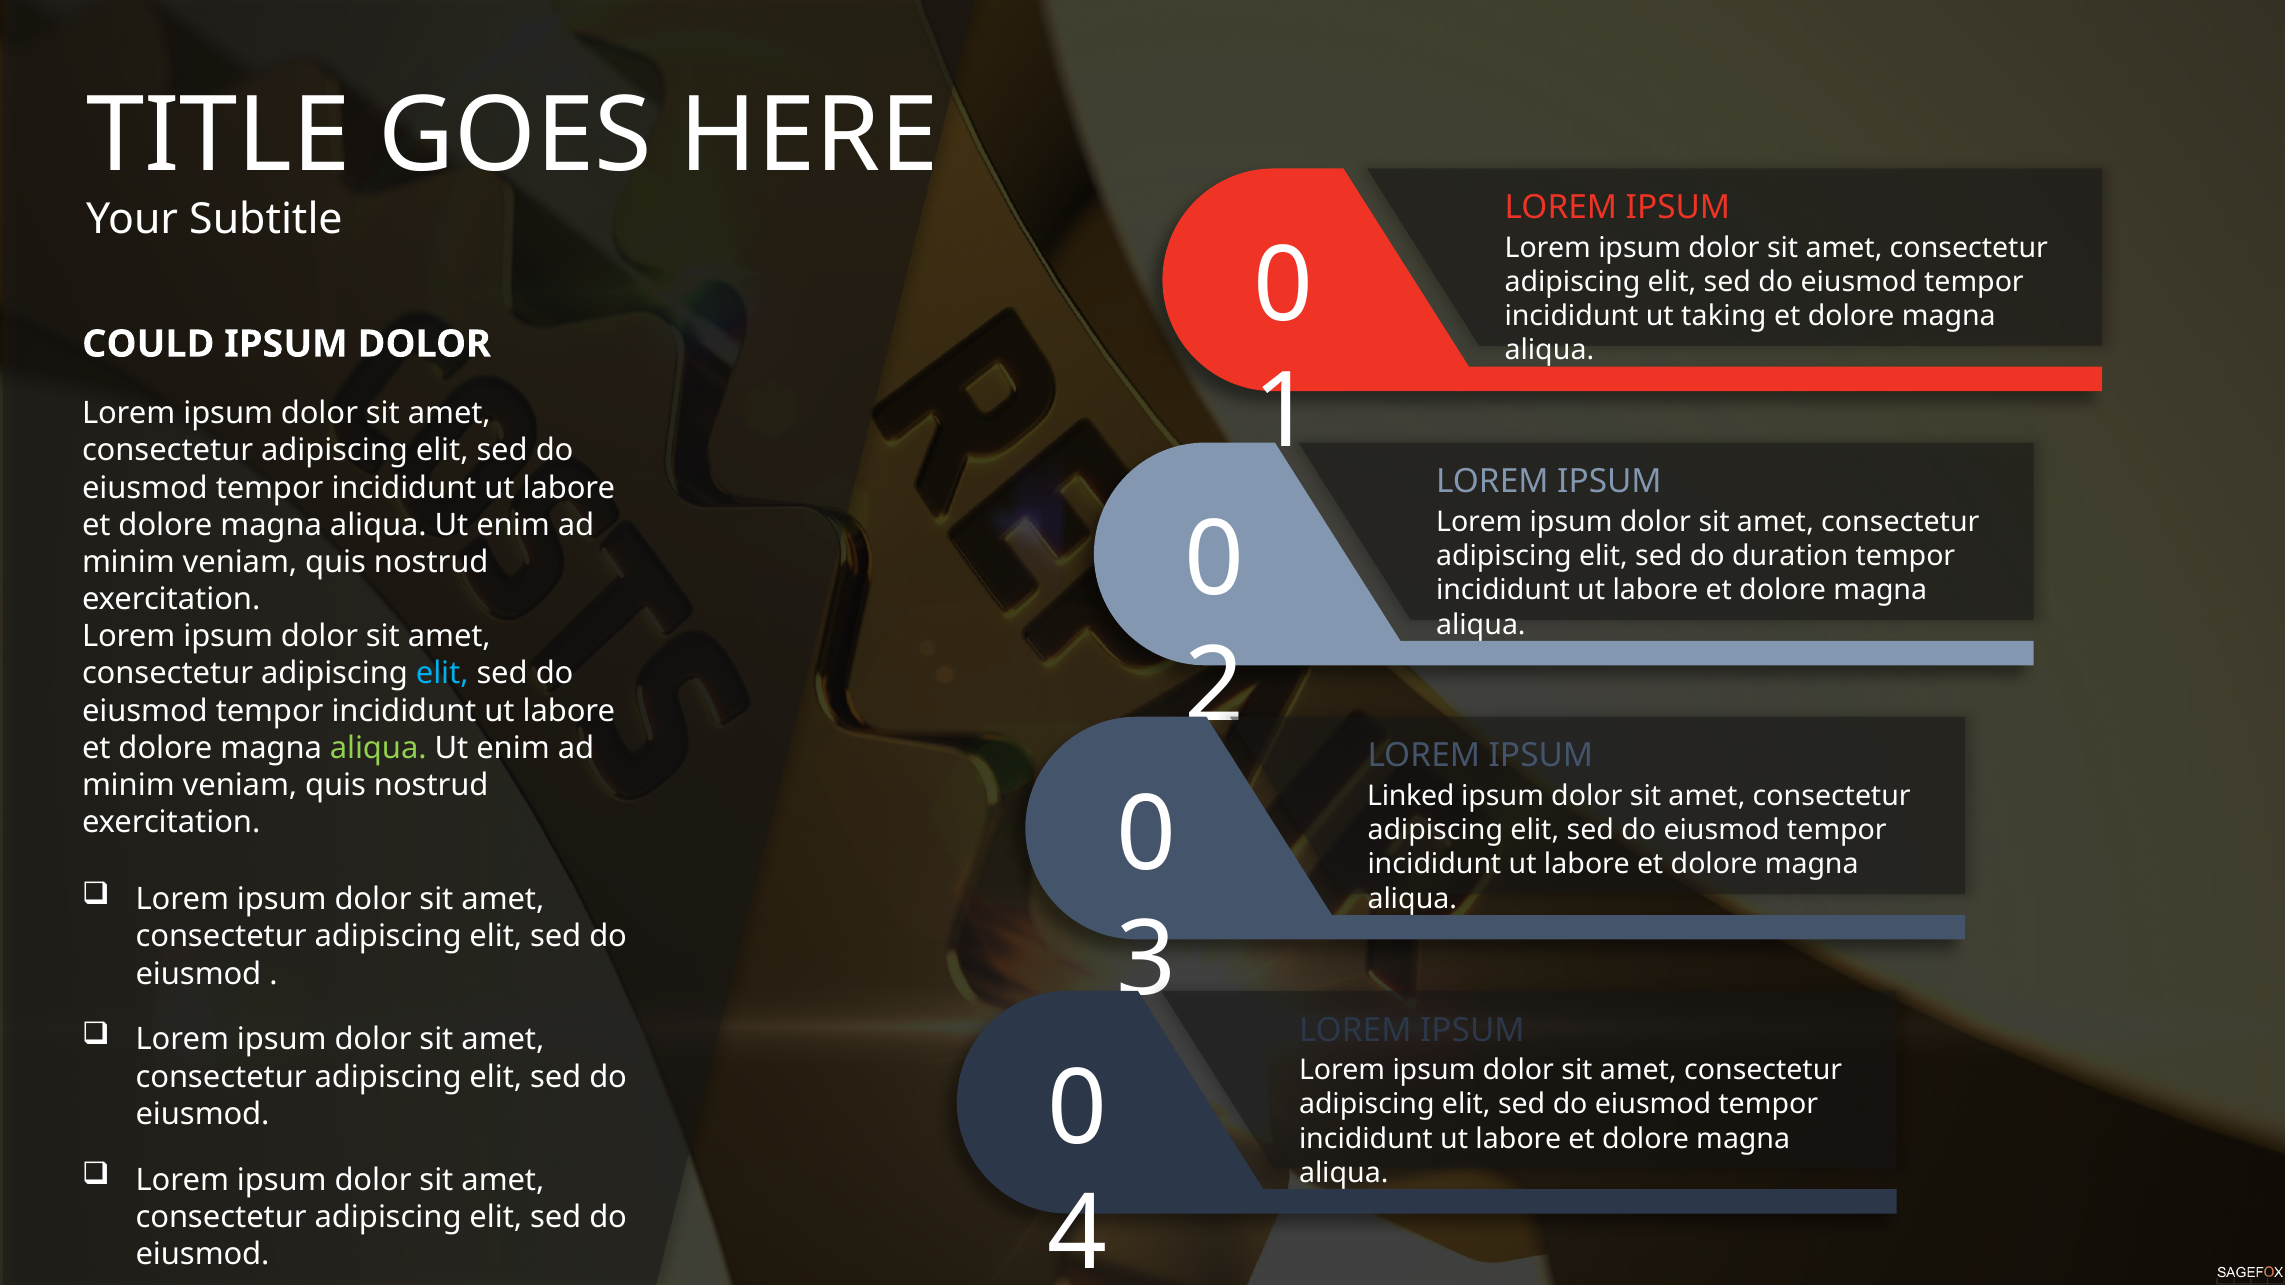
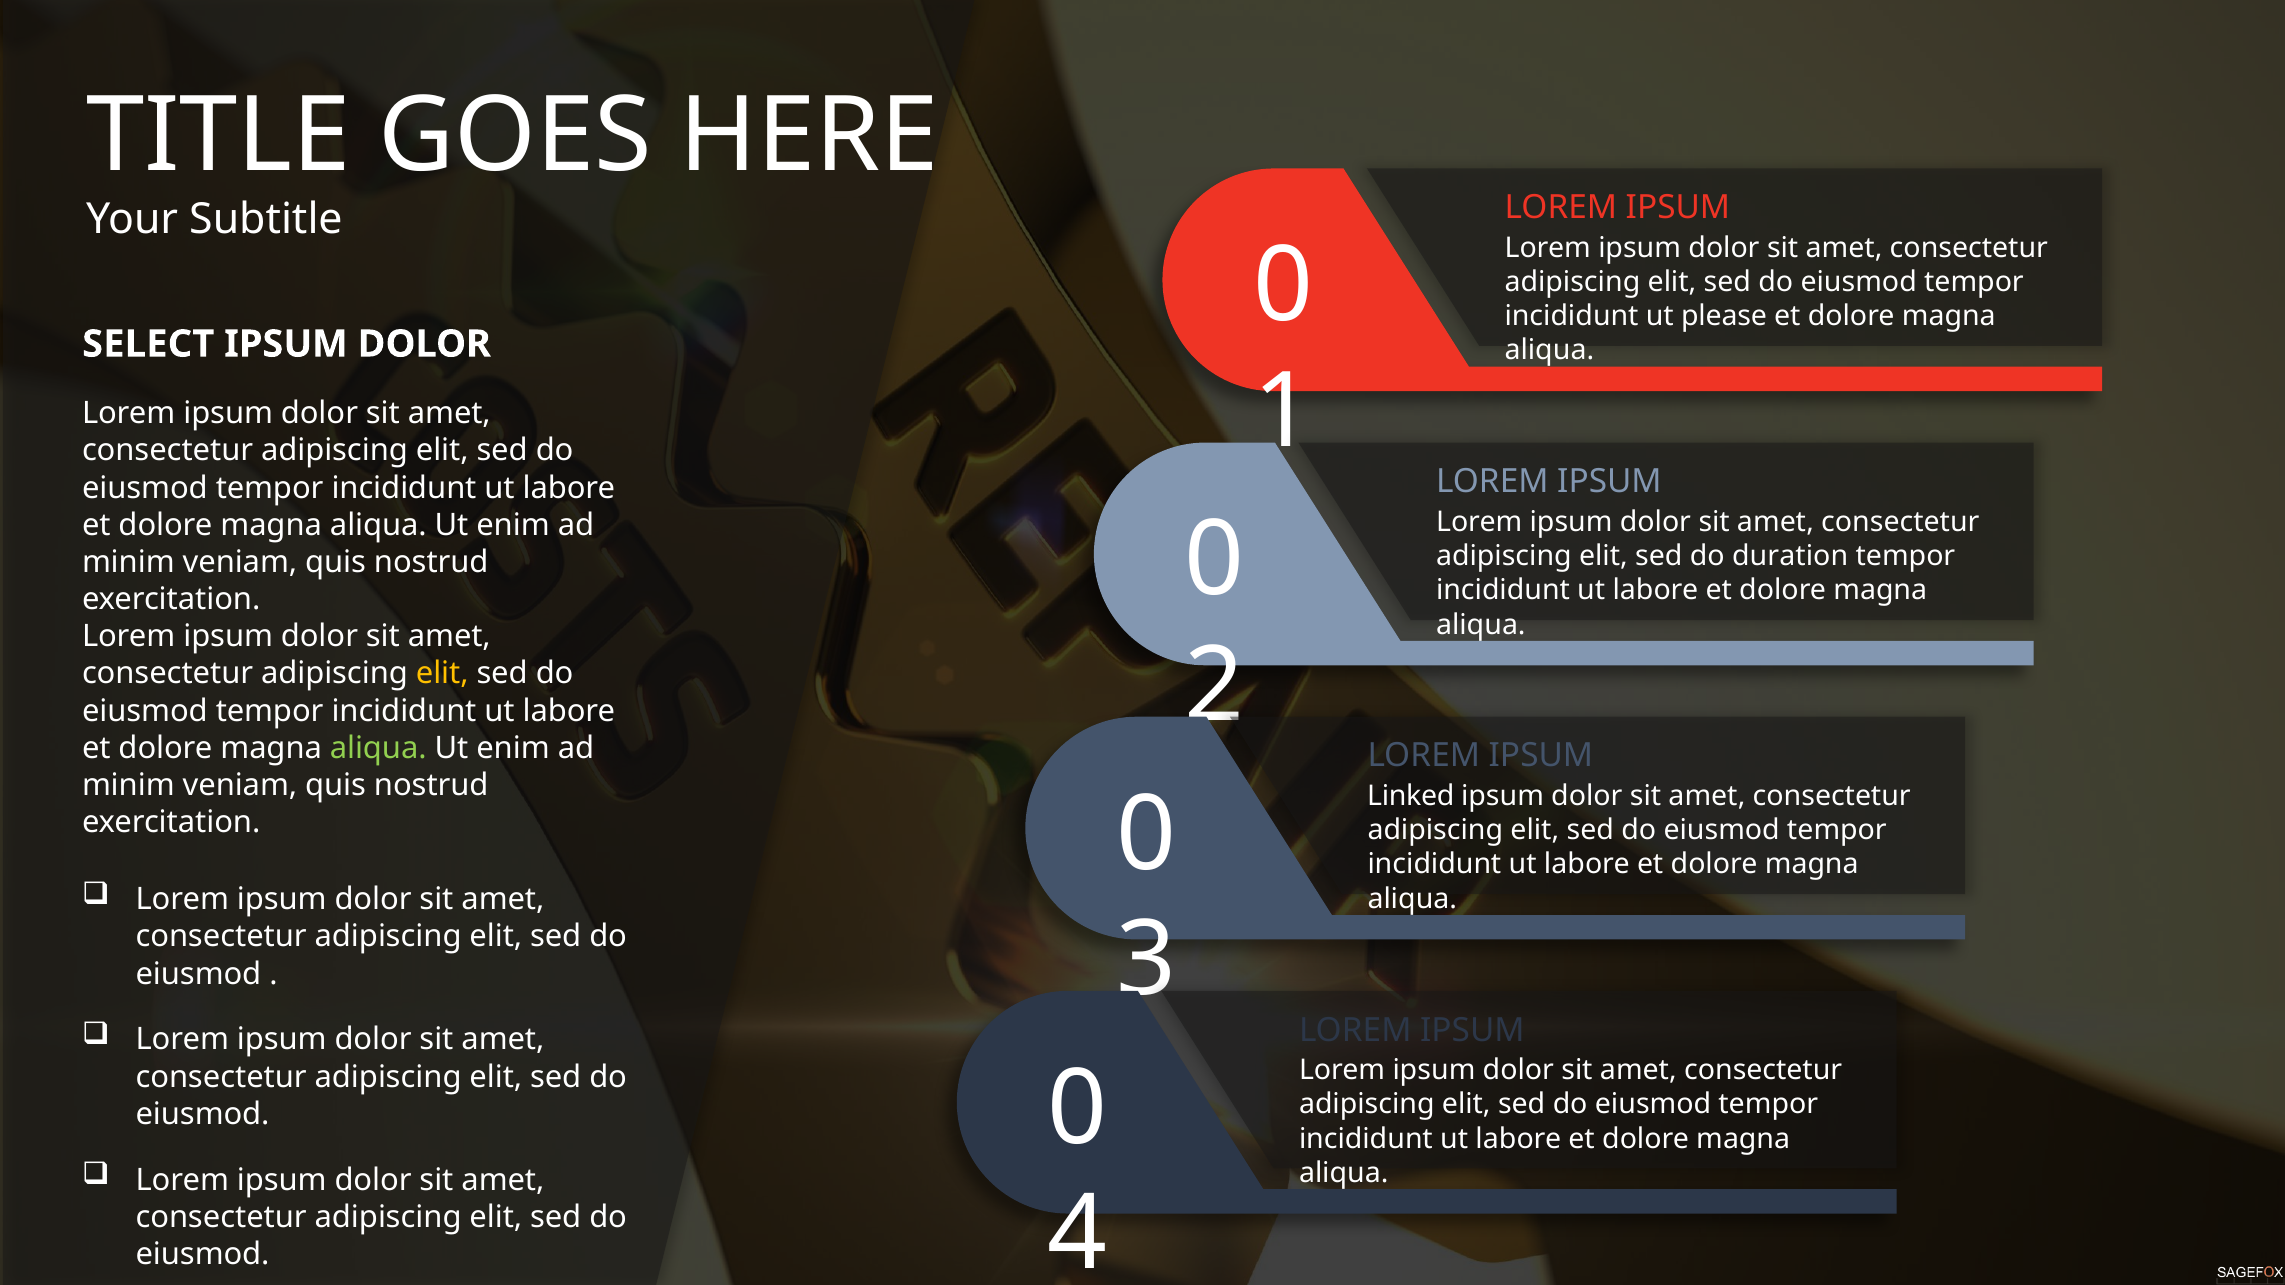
taking: taking -> please (1724, 316)
COULD: COULD -> SELECT (148, 344)
elit colour: light blue -> yellow (442, 674)
